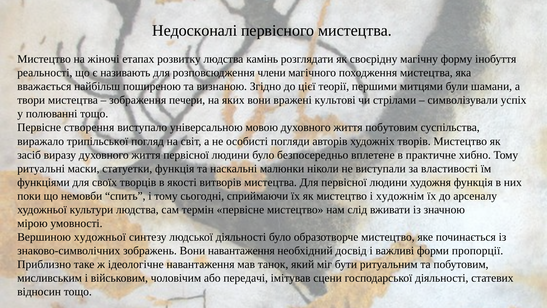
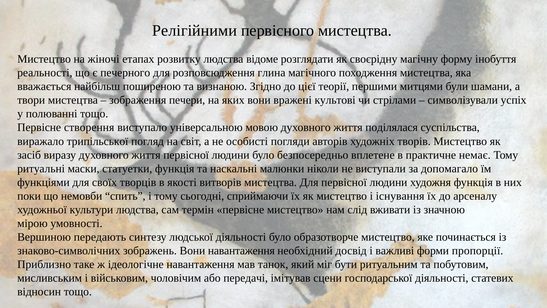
Недосконалі: Недосконалі -> Релігійними (195, 31)
камінь: камінь -> відоме (262, 59)
називають: називають -> печерного (125, 73)
члени: члени -> глина (272, 73)
життя побутовим: побутовим -> поділялася (392, 127)
хибно: хибно -> немає (475, 155)
властивості: властивості -> допомагало (449, 168)
художнім: художнім -> існування (400, 196)
Вершиною художньої: художньої -> передають (100, 237)
